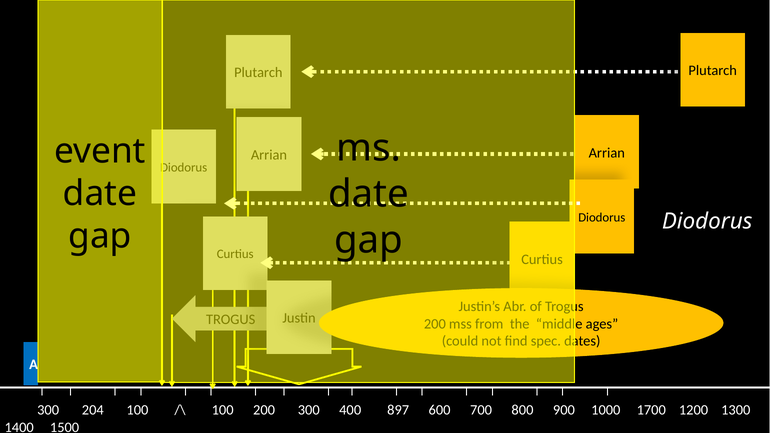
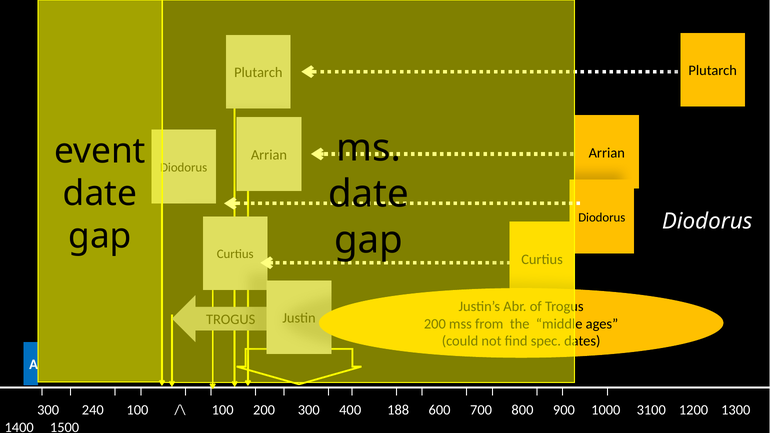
204: 204 -> 240 (93, 410)
897: 897 -> 188 (398, 410)
1700: 1700 -> 3100 (651, 410)
